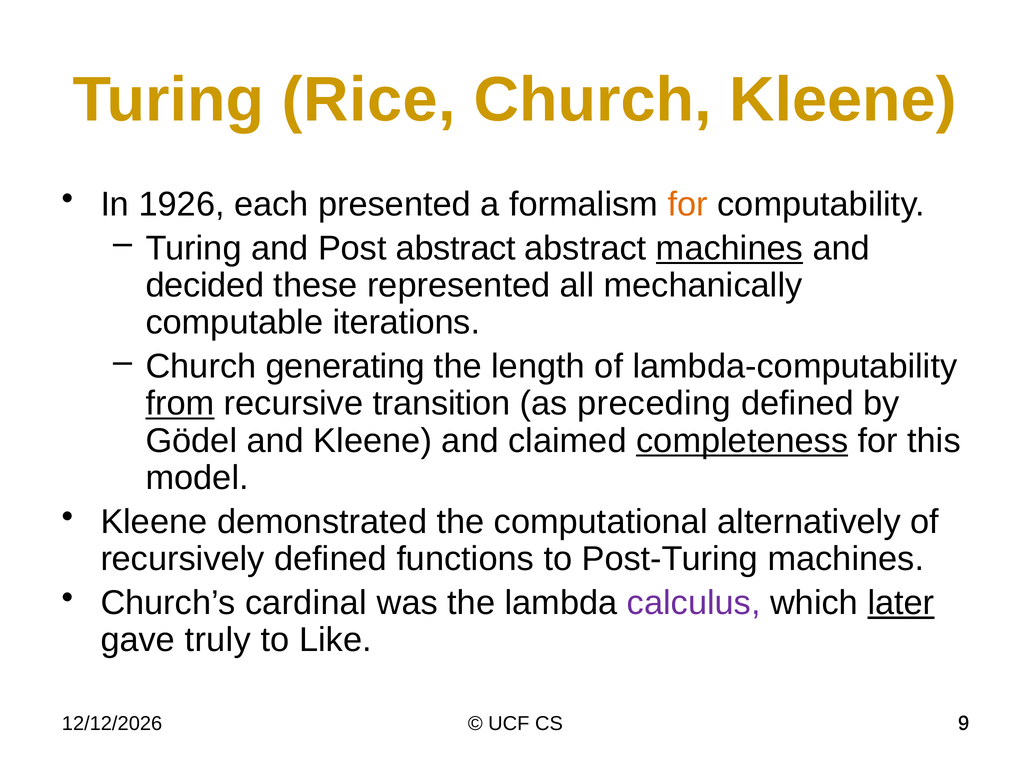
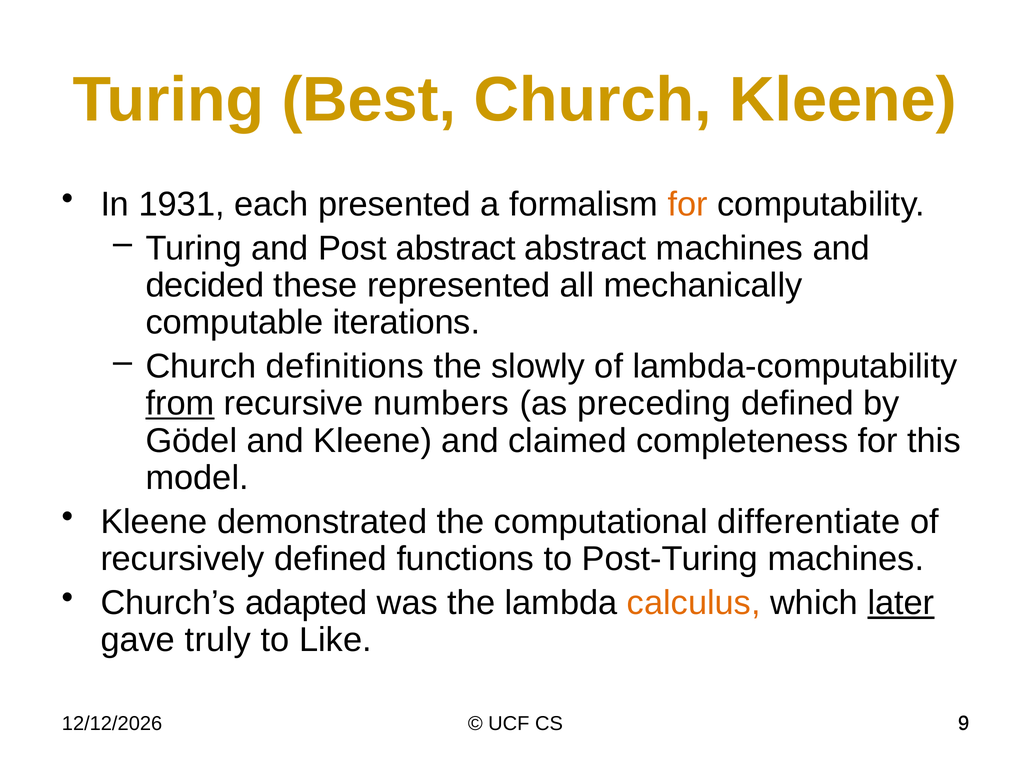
Rice: Rice -> Best (369, 100)
1926: 1926 -> 1931 (182, 204)
machines underline: present -> none (729, 248)
generating: generating -> definitions (345, 366)
length: length -> slowly (538, 366)
transition: transition -> numbers (441, 403)
completeness underline: present -> none (742, 440)
alternatively: alternatively -> differentiate (809, 521)
cardinal: cardinal -> adapted (306, 602)
calculus colour: purple -> orange (694, 602)
